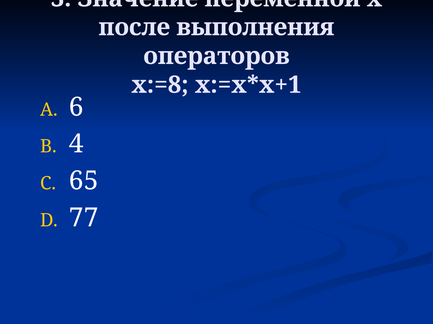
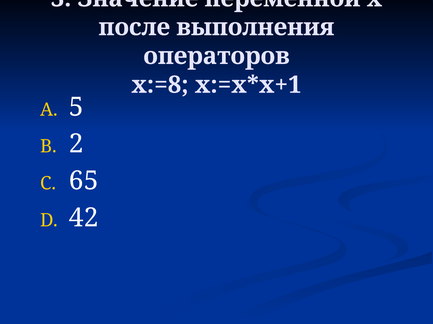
6: 6 -> 5 (76, 107)
4: 4 -> 2 (76, 144)
77: 77 -> 42 (84, 218)
